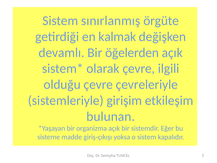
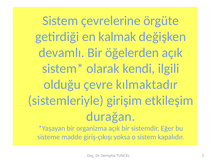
sınırlanmış: sınırlanmış -> çevrelerine (111, 21)
olarak çevre: çevre -> kendi (139, 68)
çevreleriyle: çevreleriyle -> kılmaktadır (147, 84)
bulunan: bulunan -> durağan (111, 116)
